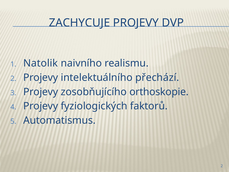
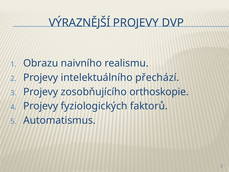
ZACHYCUJE: ZACHYCUJE -> VÝRAZNĚJŠÍ (80, 23)
Natolik: Natolik -> Obrazu (41, 63)
